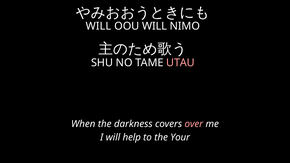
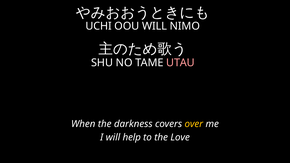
WILL: WILL -> UCHI (99, 26)
over colour: pink -> yellow (194, 124)
Your: Your -> Love (180, 137)
